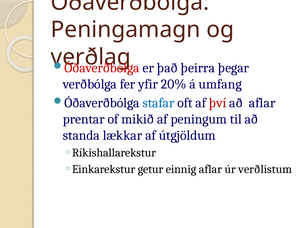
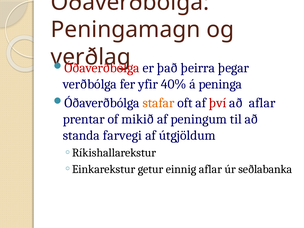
20%: 20% -> 40% (174, 84)
umfang: umfang -> peninga (220, 84)
stafar colour: blue -> orange (158, 103)
lækkar: lækkar -> farvegi (122, 135)
verðlistum: verðlistum -> seðlabanka (265, 169)
